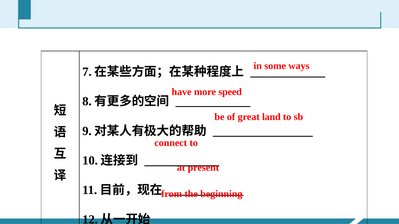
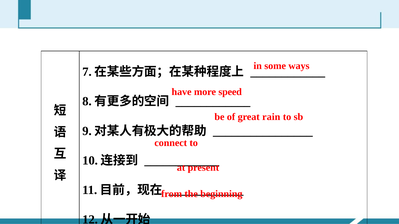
land: land -> rain (271, 117)
